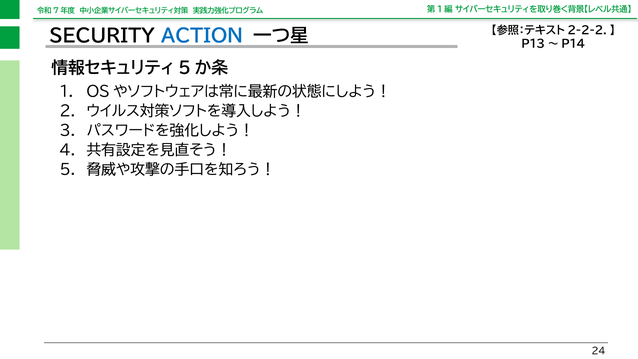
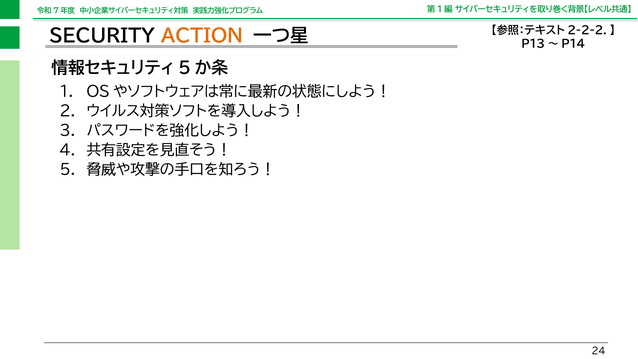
ACTION colour: blue -> orange (202, 36)
